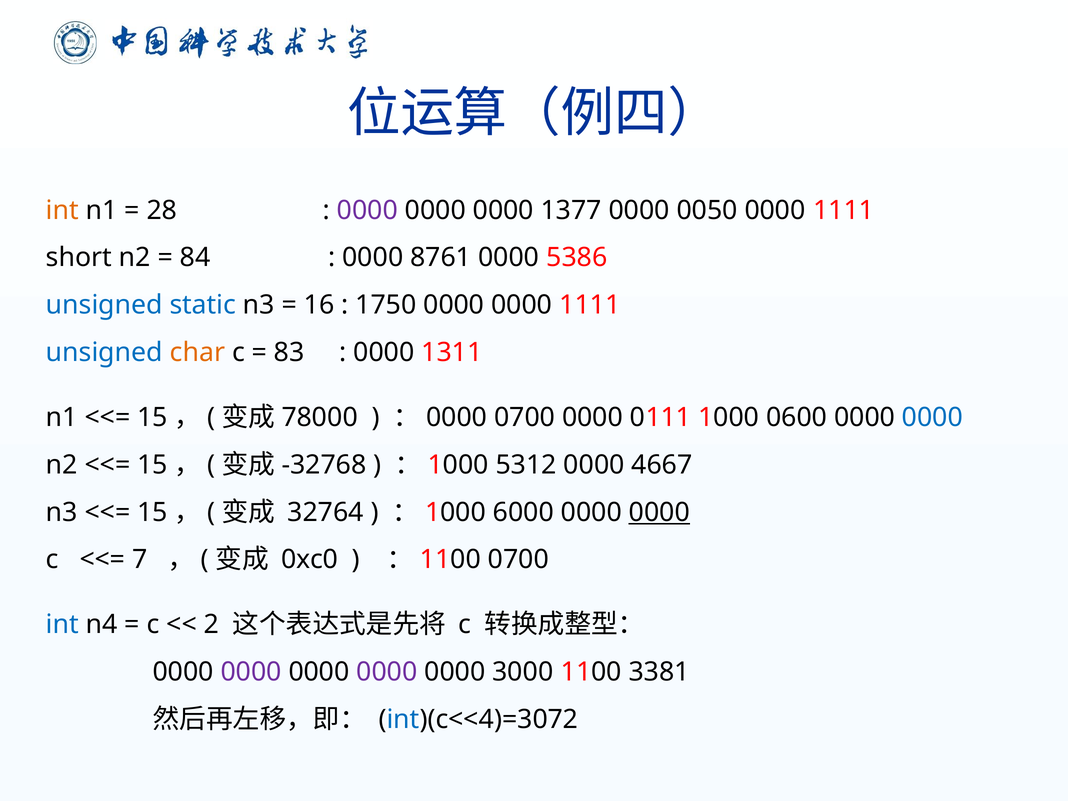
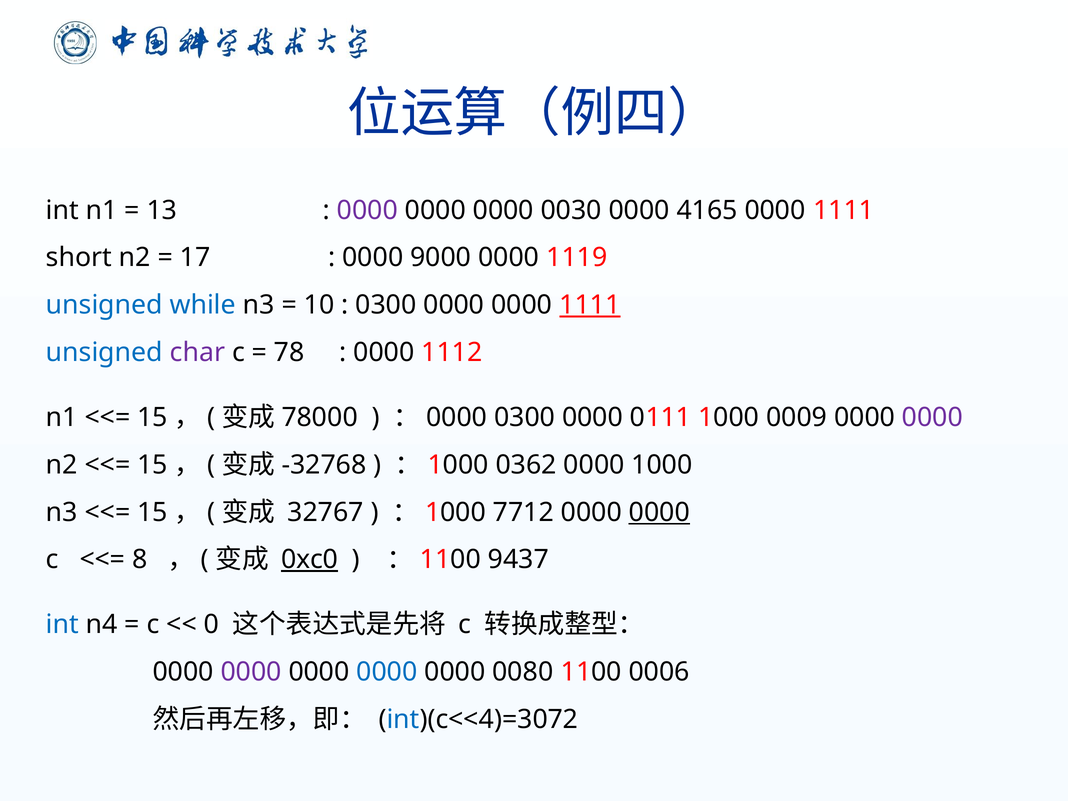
int colour: orange -> black (62, 210)
28: 28 -> 13 (162, 210)
1377: 1377 -> 0030 (571, 210)
0050: 0050 -> 4165 (707, 210)
84: 84 -> 17 (195, 258)
8761: 8761 -> 9000 (441, 258)
5386: 5386 -> 1119 (577, 258)
static: static -> while (203, 305)
16: 16 -> 10 (319, 305)
1750: 1750 -> 0300 (386, 305)
1111 underline: none -> present (590, 305)
char colour: orange -> purple (197, 352)
83: 83 -> 78 (289, 352)
1311: 1311 -> 1112 (452, 352)
：0000 0700: 0700 -> 0300 (525, 418)
0600: 0600 -> 0009 (797, 418)
0000 colour: blue -> purple (932, 418)
5312: 5312 -> 0362 (526, 465)
0000 4667: 4667 -> 1000 (662, 465)
32764: 32764 -> 32767 (326, 512)
6000: 6000 -> 7712 (523, 512)
7: 7 -> 8 (140, 560)
0xc0 underline: none -> present (310, 560)
：1100 0700: 0700 -> 9437 (518, 560)
2: 2 -> 0 (211, 625)
0000 colour: purple -> blue (387, 672)
3000: 3000 -> 0080 (523, 672)
3381: 3381 -> 0006 (659, 672)
